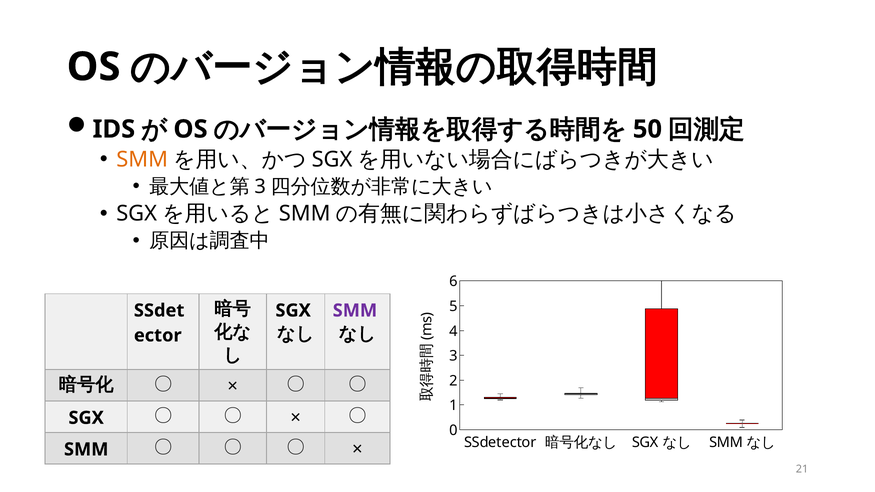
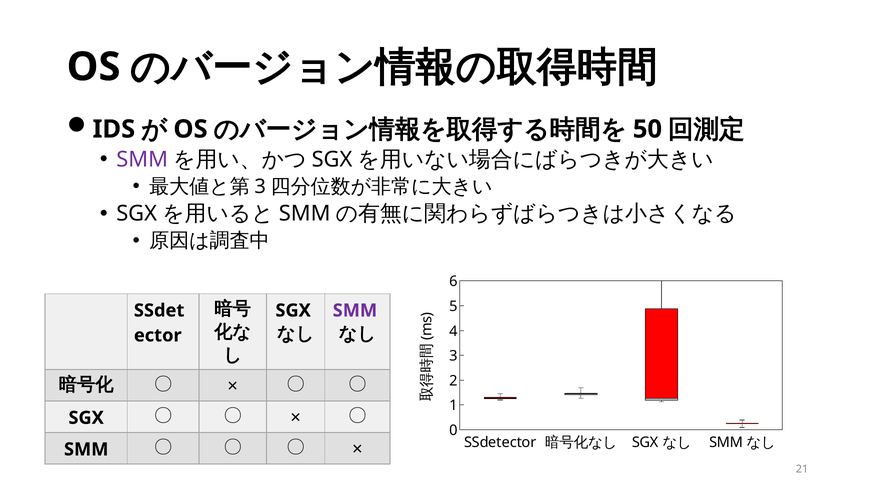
SMM colour: orange -> purple (142, 159)
